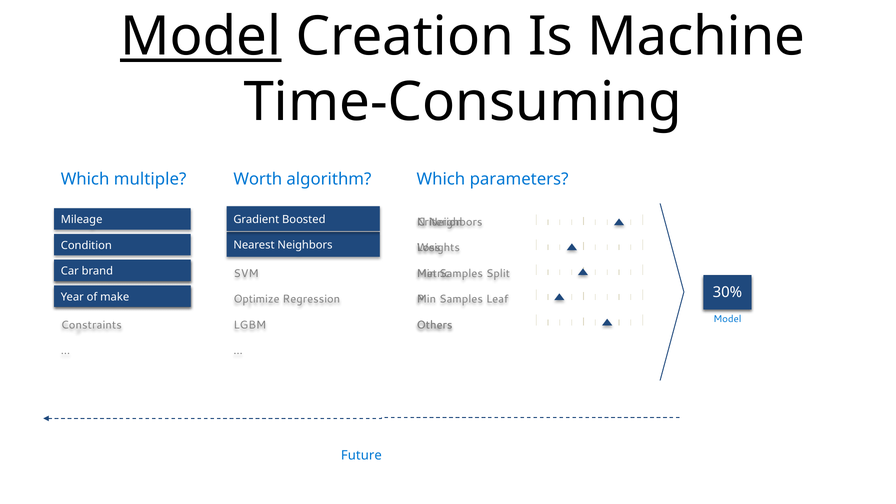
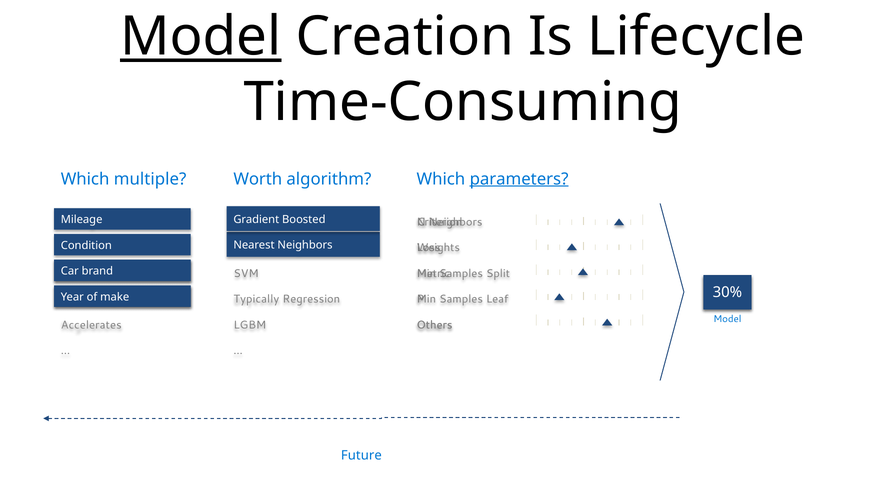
Machine: Machine -> Lifecycle (696, 37)
parameters underline: none -> present (519, 179)
Optimize: Optimize -> Typically (256, 299)
Constraints: Constraints -> Accelerates (91, 325)
